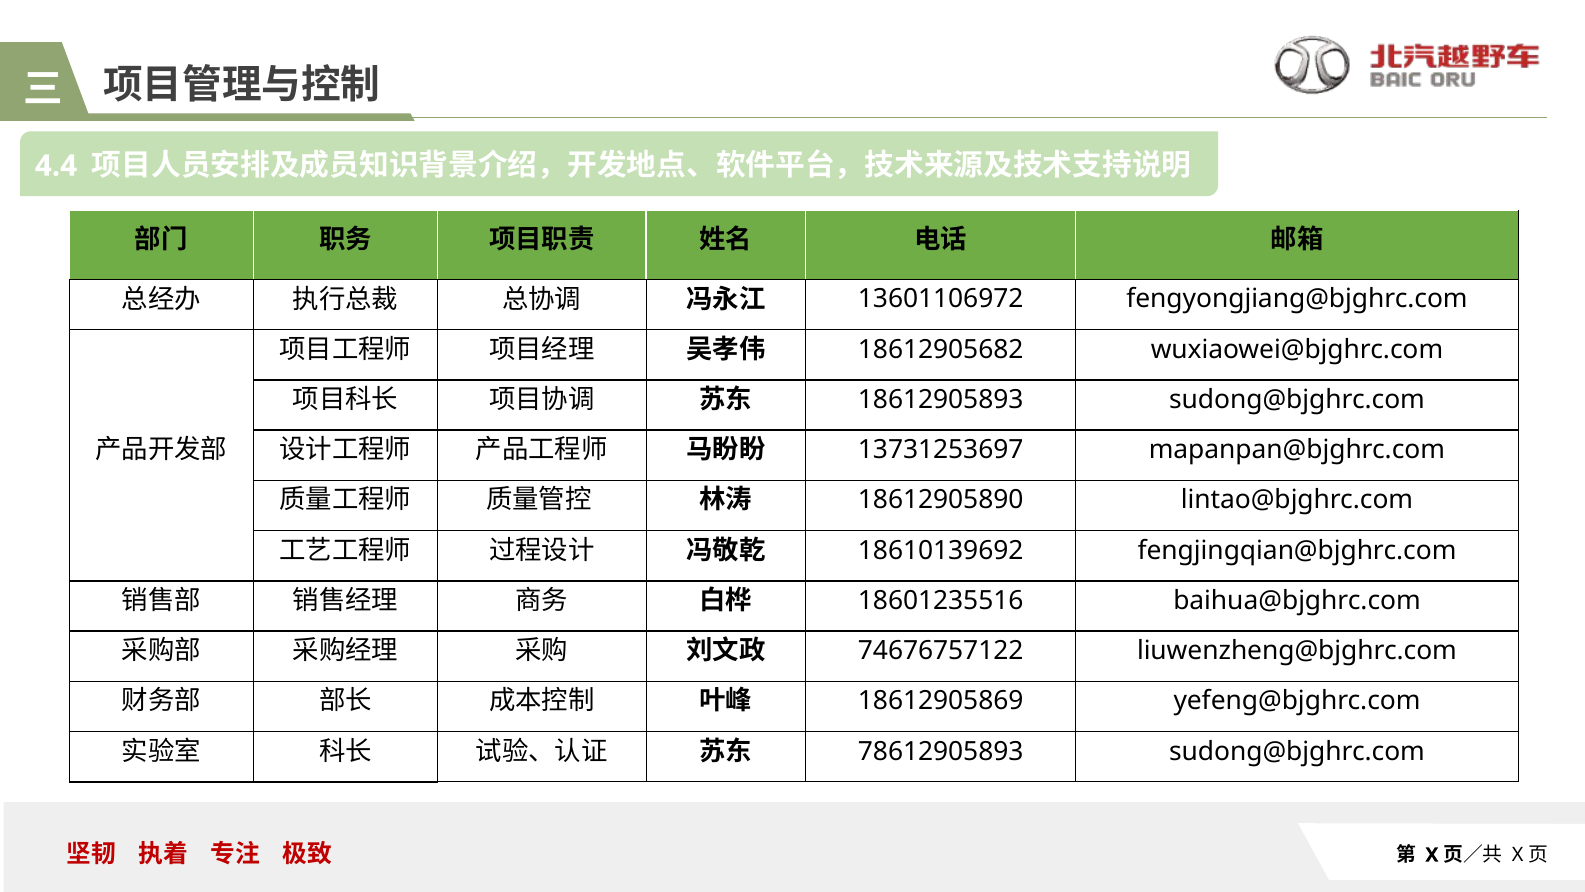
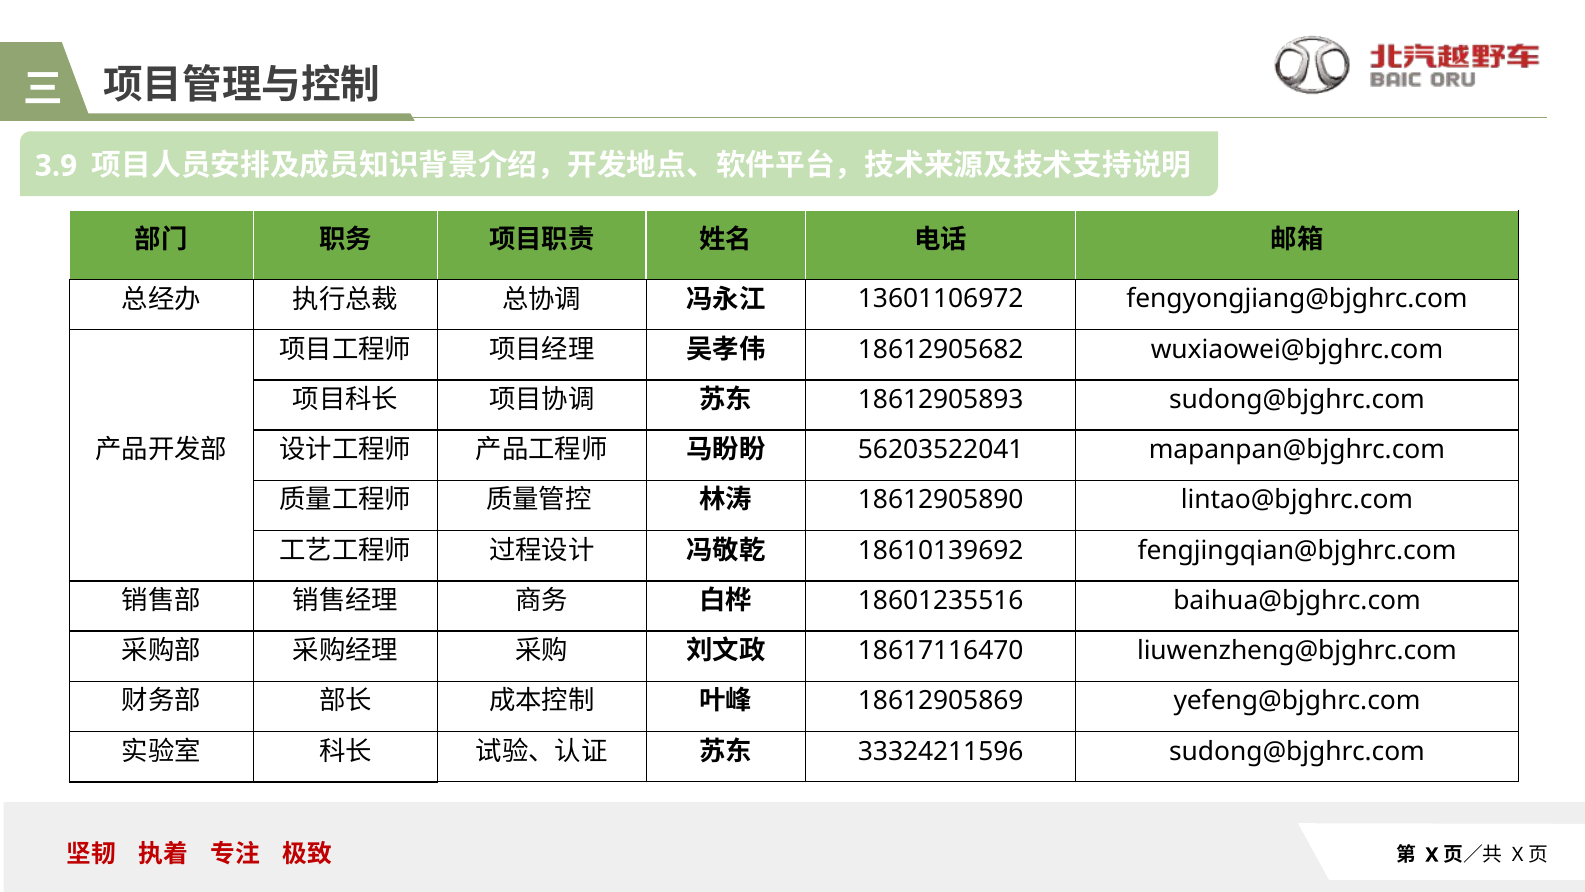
4.4: 4.4 -> 3.9 (56, 166)
13731253697: 13731253697 -> 56203522041 (941, 450)
74676757122: 74676757122 -> 18617116470 (941, 650)
78612905893: 78612905893 -> 33324211596 (941, 751)
